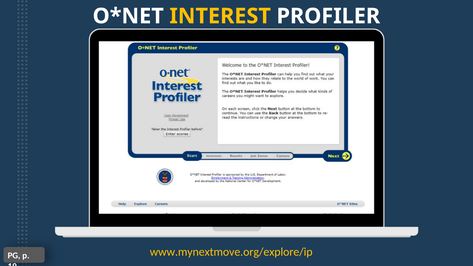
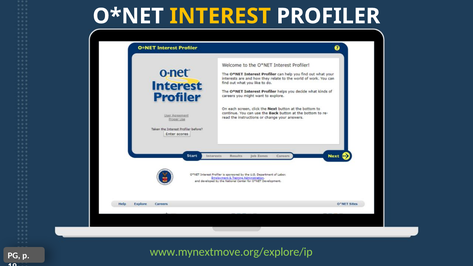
www.mynextmove.org/explore/ip colour: yellow -> light green (231, 252)
